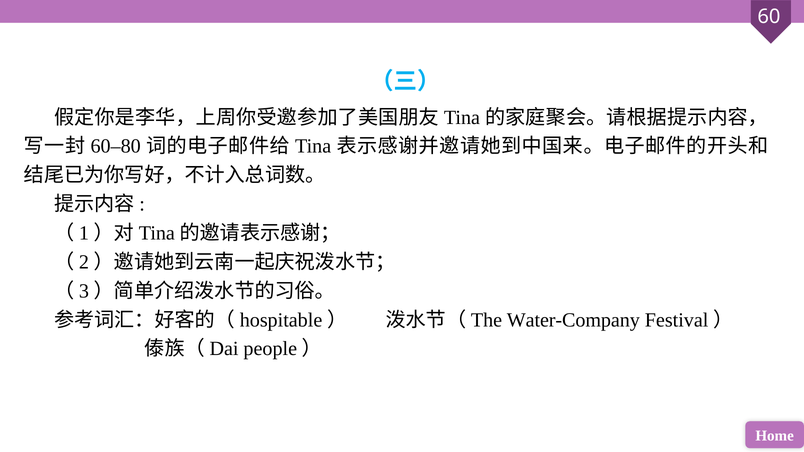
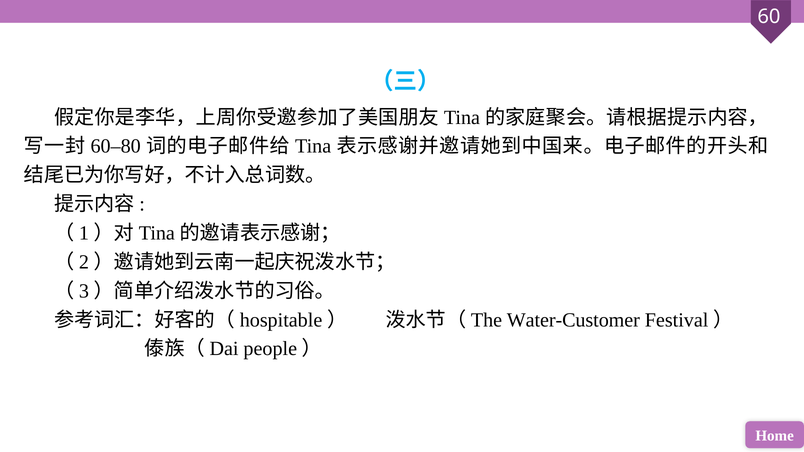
Water-Company: Water-Company -> Water-Customer (573, 320)
